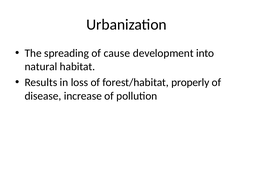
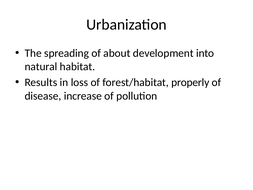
cause: cause -> about (117, 53)
